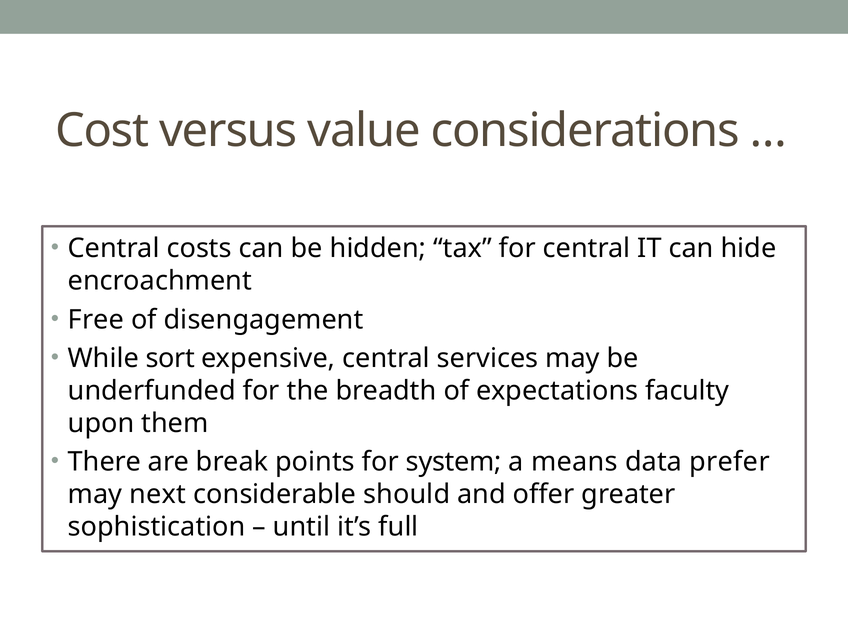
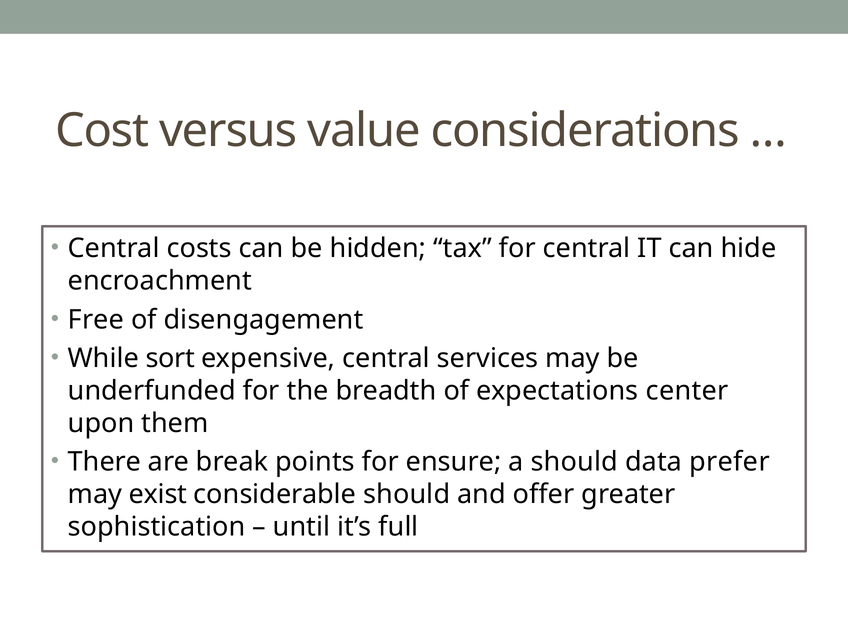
faculty: faculty -> center (687, 391)
system: system -> ensure (454, 462)
a means: means -> should (574, 462)
next: next -> exist (158, 494)
